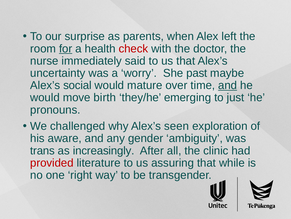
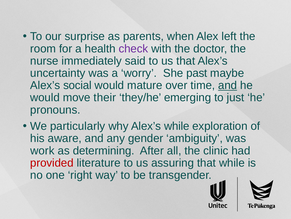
for underline: present -> none (66, 48)
check colour: red -> purple (133, 48)
birth: birth -> their (105, 97)
challenged: challenged -> particularly (78, 126)
Alex’s seen: seen -> while (177, 126)
trans: trans -> work (42, 150)
increasingly: increasingly -> determining (104, 150)
